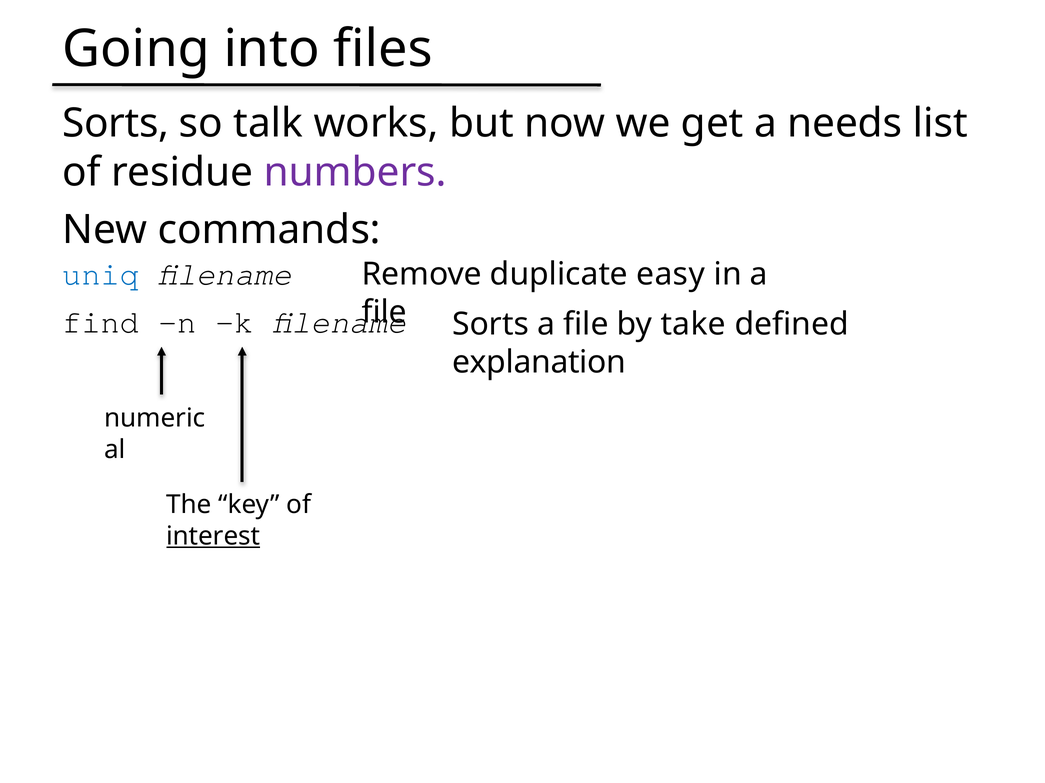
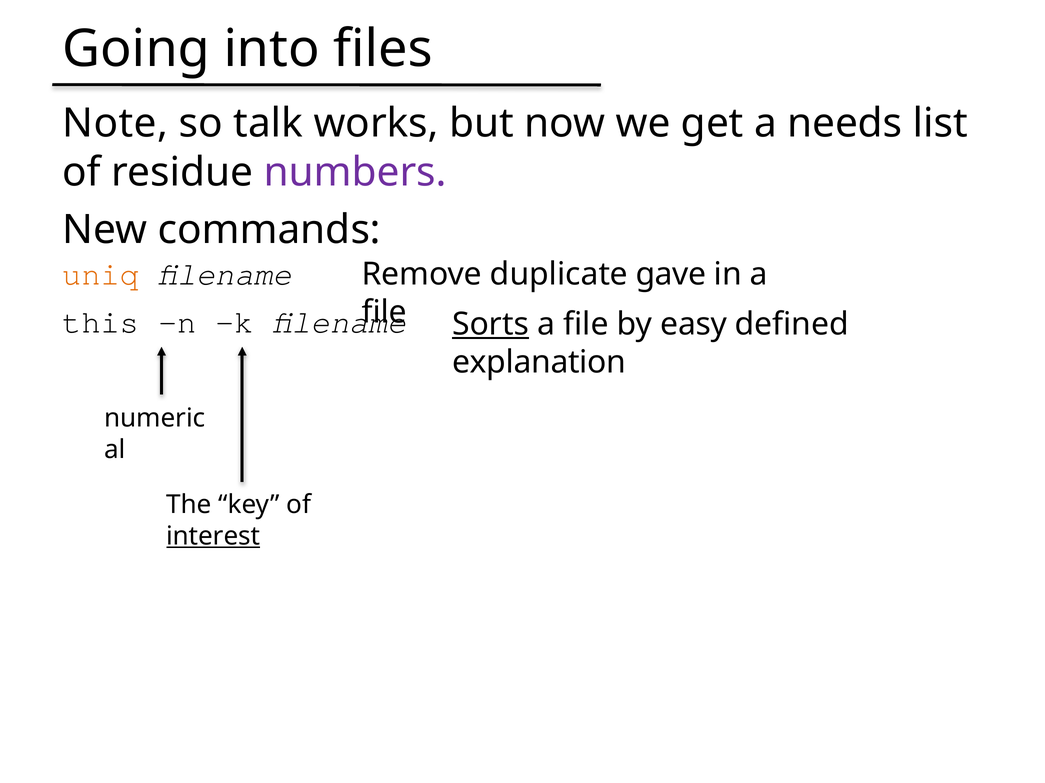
Sorts: Sorts -> Note (115, 124)
uniq colour: blue -> orange (101, 274)
easy: easy -> gave (671, 274)
find: find -> this (101, 322)
Sorts underline: none -> present (491, 324)
take: take -> easy (694, 324)
